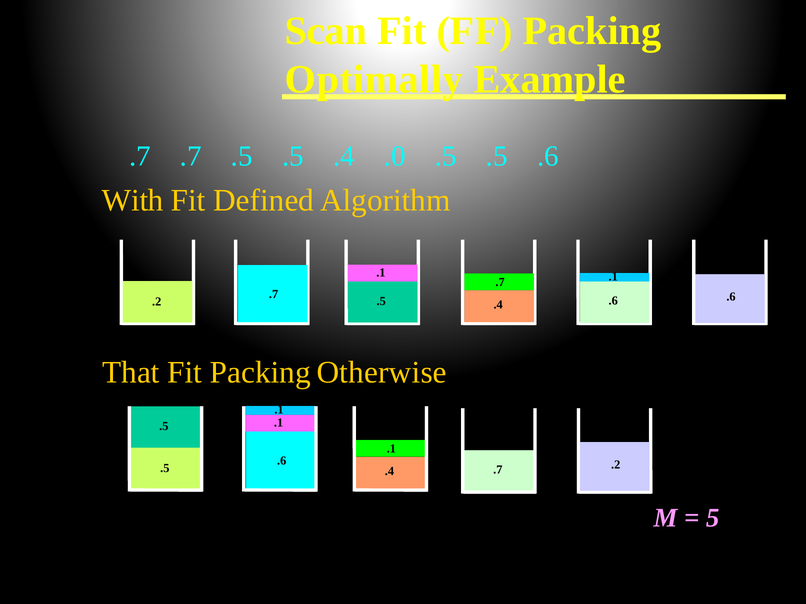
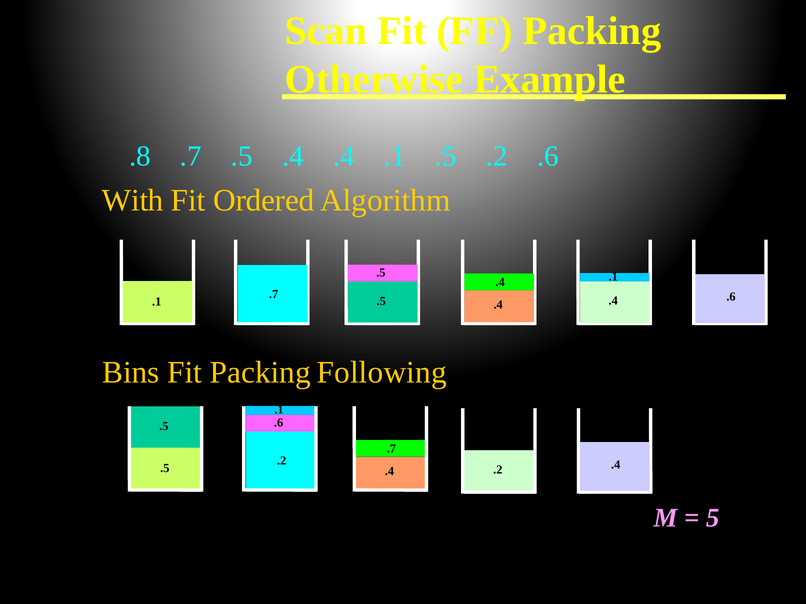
Optimally: Optimally -> Otherwise (374, 79)
.7: .7 -> .8 (140, 156)
.7 .5 .5: .5 -> .4 (293, 156)
.0: .0 -> .1 (395, 156)
.5: .5 -> .2 (497, 156)
Defined: Defined -> Ordered (264, 201)
.1: .1 -> .5 (381, 273)
.7: .7 -> .4 (500, 283)
.6: .6 -> .4 (613, 301)
.2: .2 -> .1 (157, 302)
That: That -> Bins (131, 373)
Otherwise: Otherwise -> Following (382, 373)
.1: .1 -> .6 (279, 423)
.1: .1 -> .7 (391, 449)
.6: .6 -> .2 (282, 461)
.2: .2 -> .4 (616, 465)
.7: .7 -> .2 (498, 470)
